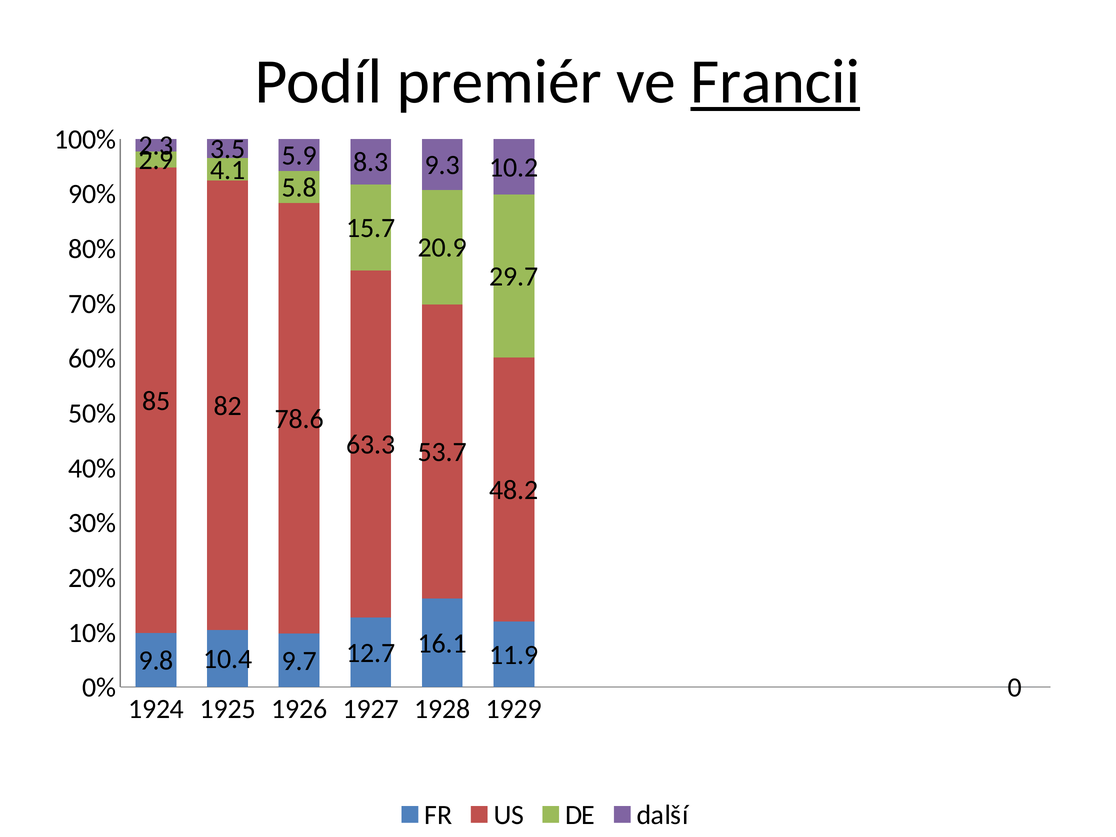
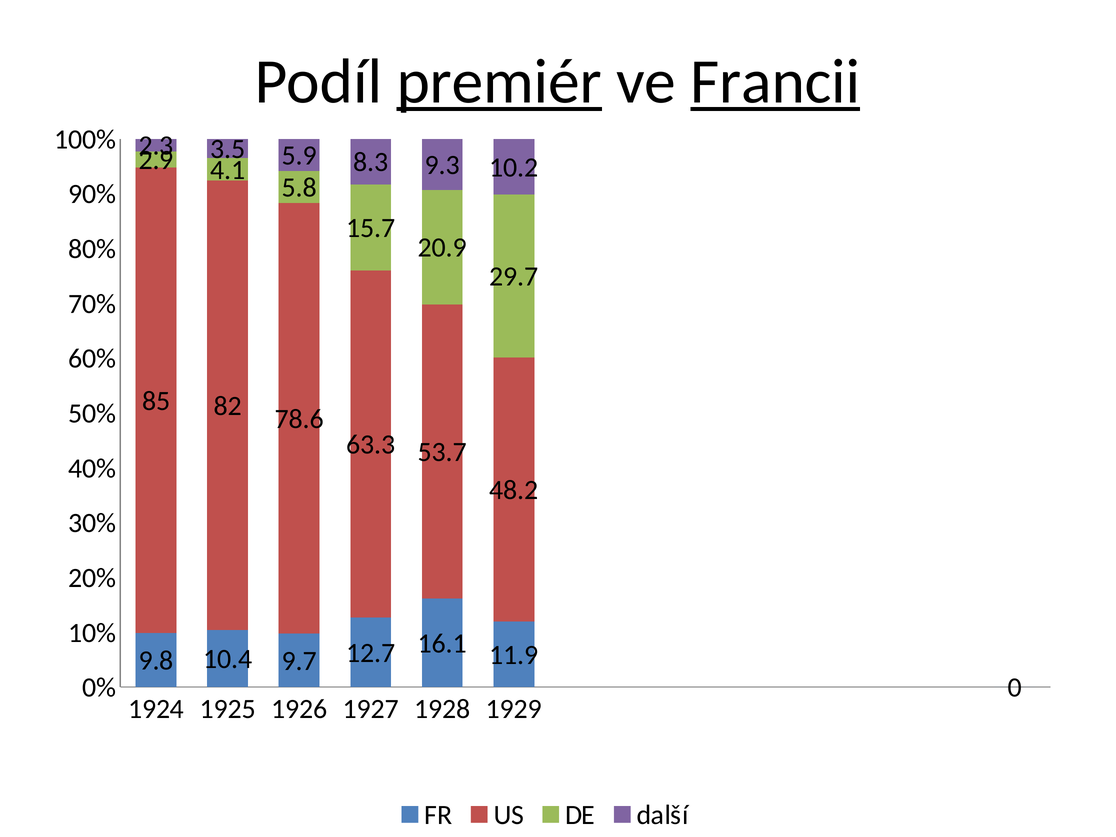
premiér underline: none -> present (499, 82)
